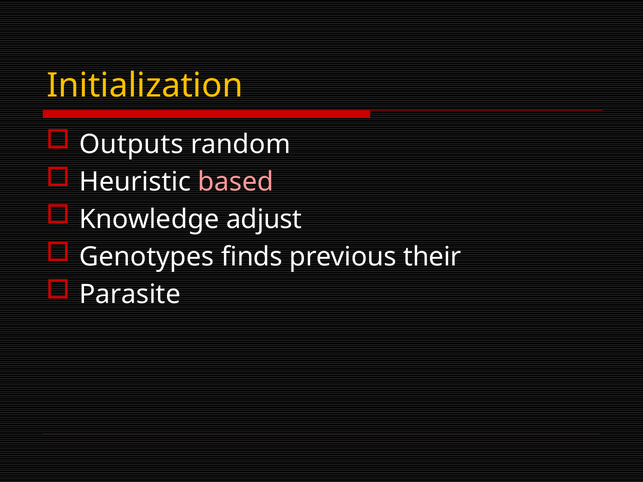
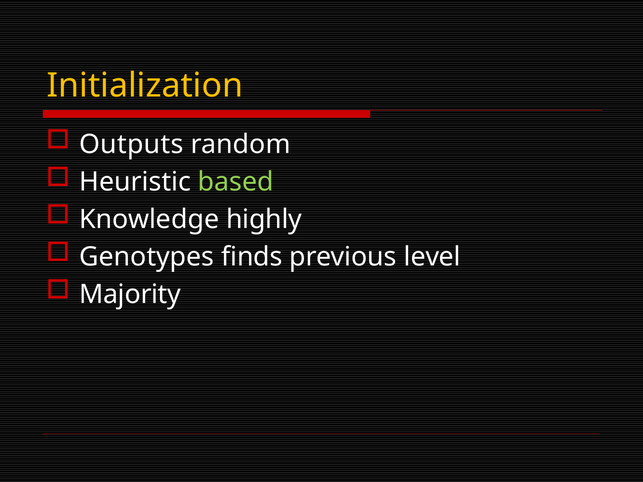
based colour: pink -> light green (236, 182)
adjust: adjust -> highly (264, 219)
their: their -> level (432, 257)
Parasite: Parasite -> Majority (130, 294)
